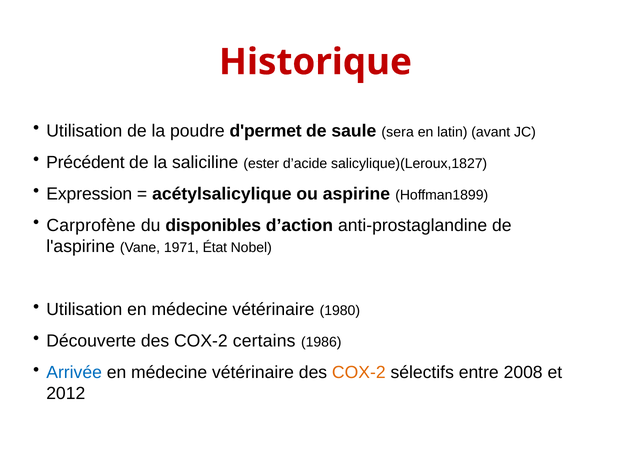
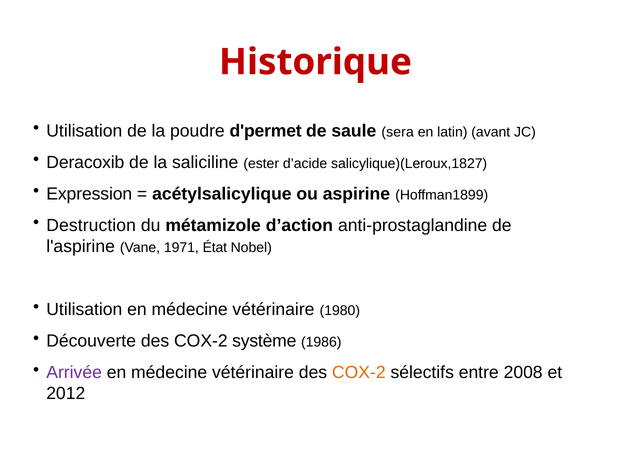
Précédent: Précédent -> Deracoxib (85, 162)
Carprofène: Carprofène -> Destruction (91, 226)
disponibles: disponibles -> métamizole (213, 226)
certains: certains -> système (264, 341)
Arrivée colour: blue -> purple (74, 373)
